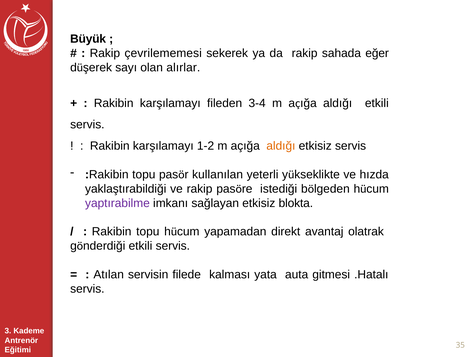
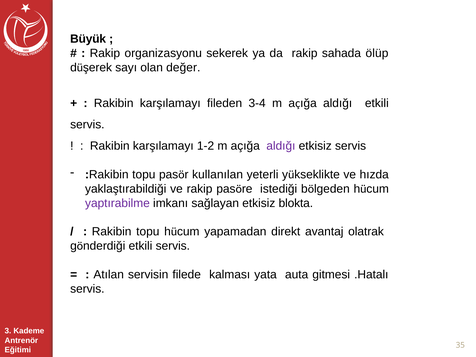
çevrilememesi: çevrilememesi -> organizasyonu (163, 53)
eğer: eğer -> ölüp (377, 53)
alırlar: alırlar -> değer (183, 67)
aldığı colour: orange -> purple (281, 146)
